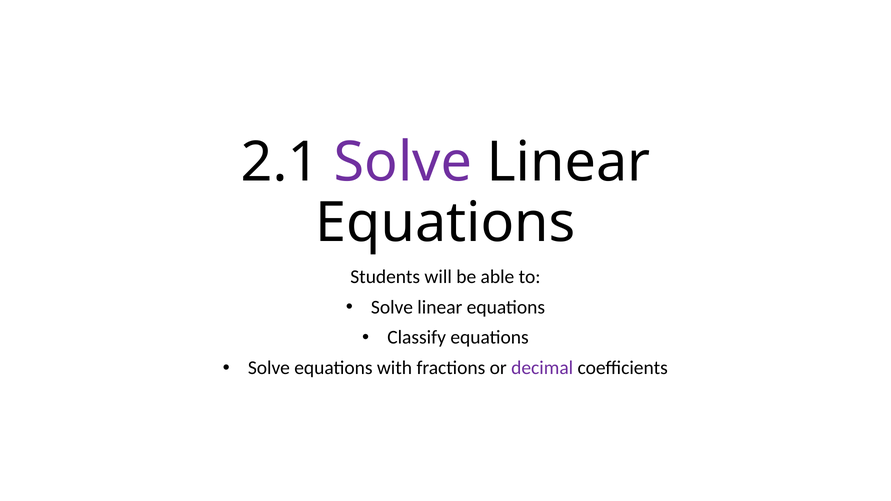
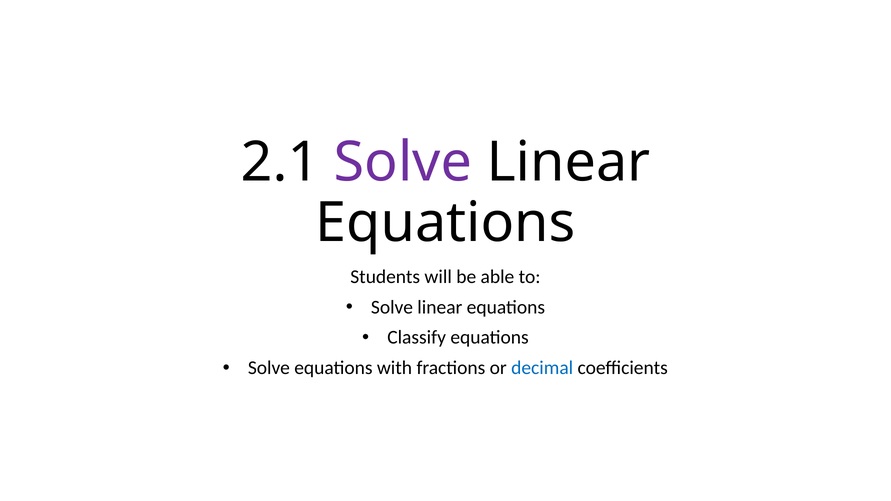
decimal colour: purple -> blue (542, 368)
